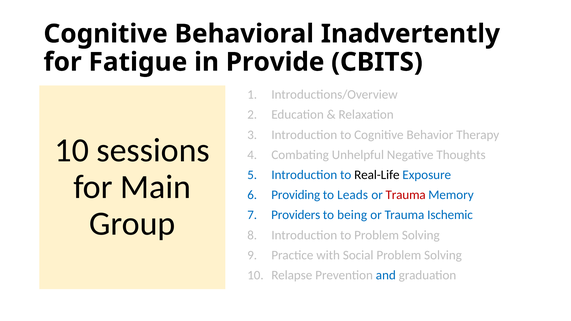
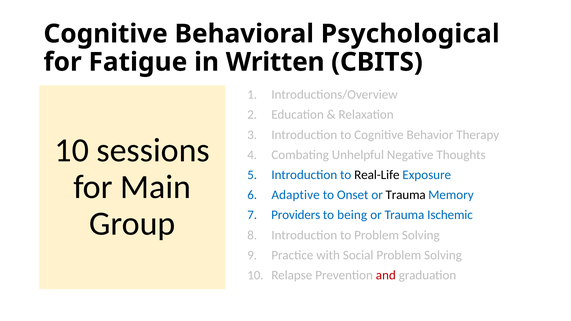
Inadvertently: Inadvertently -> Psychological (410, 34)
Provide: Provide -> Written (275, 62)
Providing: Providing -> Adaptive (296, 195)
Leads: Leads -> Onset (353, 195)
Trauma colour: red -> black (406, 195)
and colour: blue -> red (386, 275)
